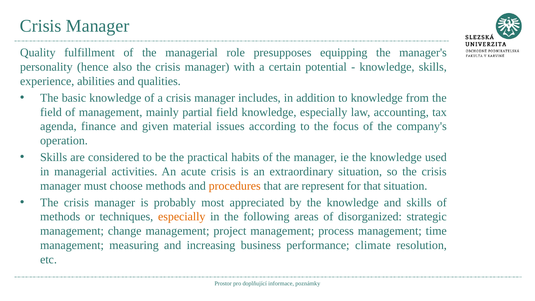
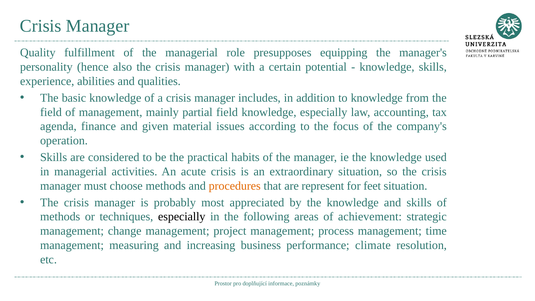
for that: that -> feet (372, 186)
especially colour: orange -> black (182, 217)
disorganized: disorganized -> achievement (370, 217)
